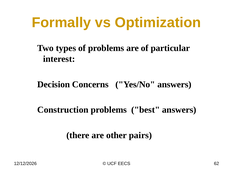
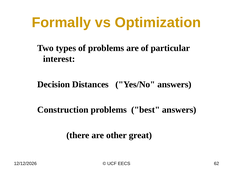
Concerns: Concerns -> Distances (90, 84)
pairs: pairs -> great (140, 135)
